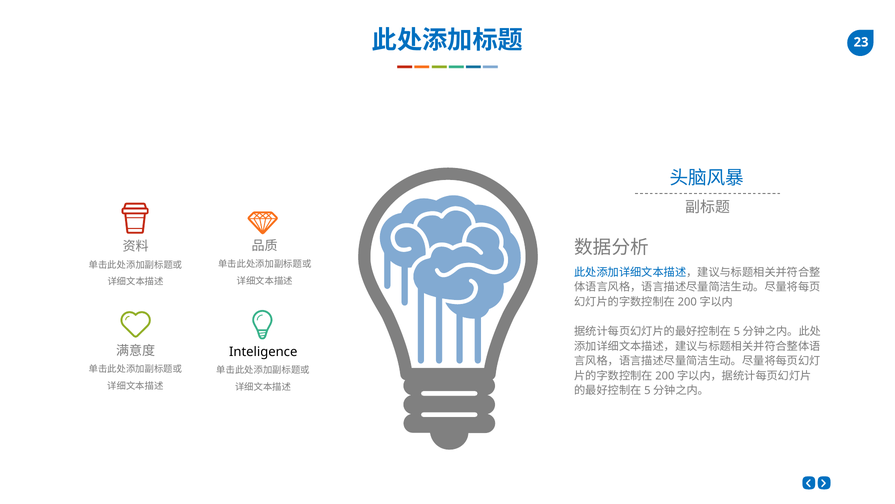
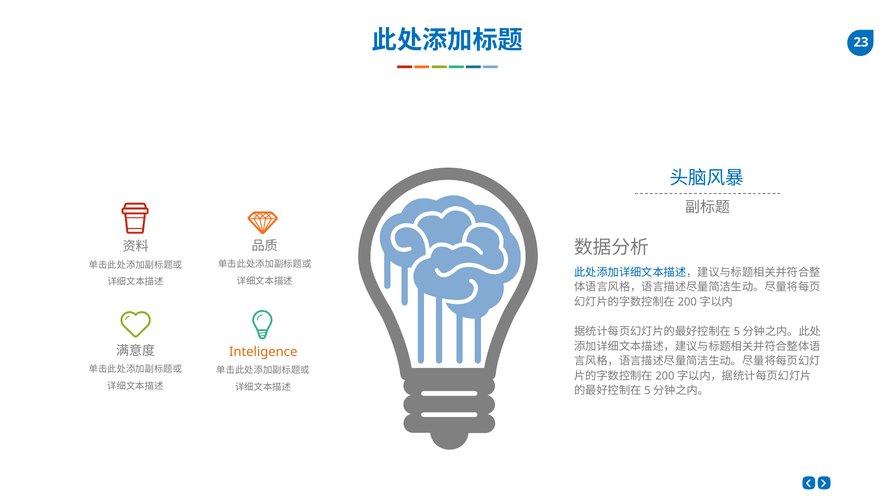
Inteligence colour: black -> orange (263, 351)
